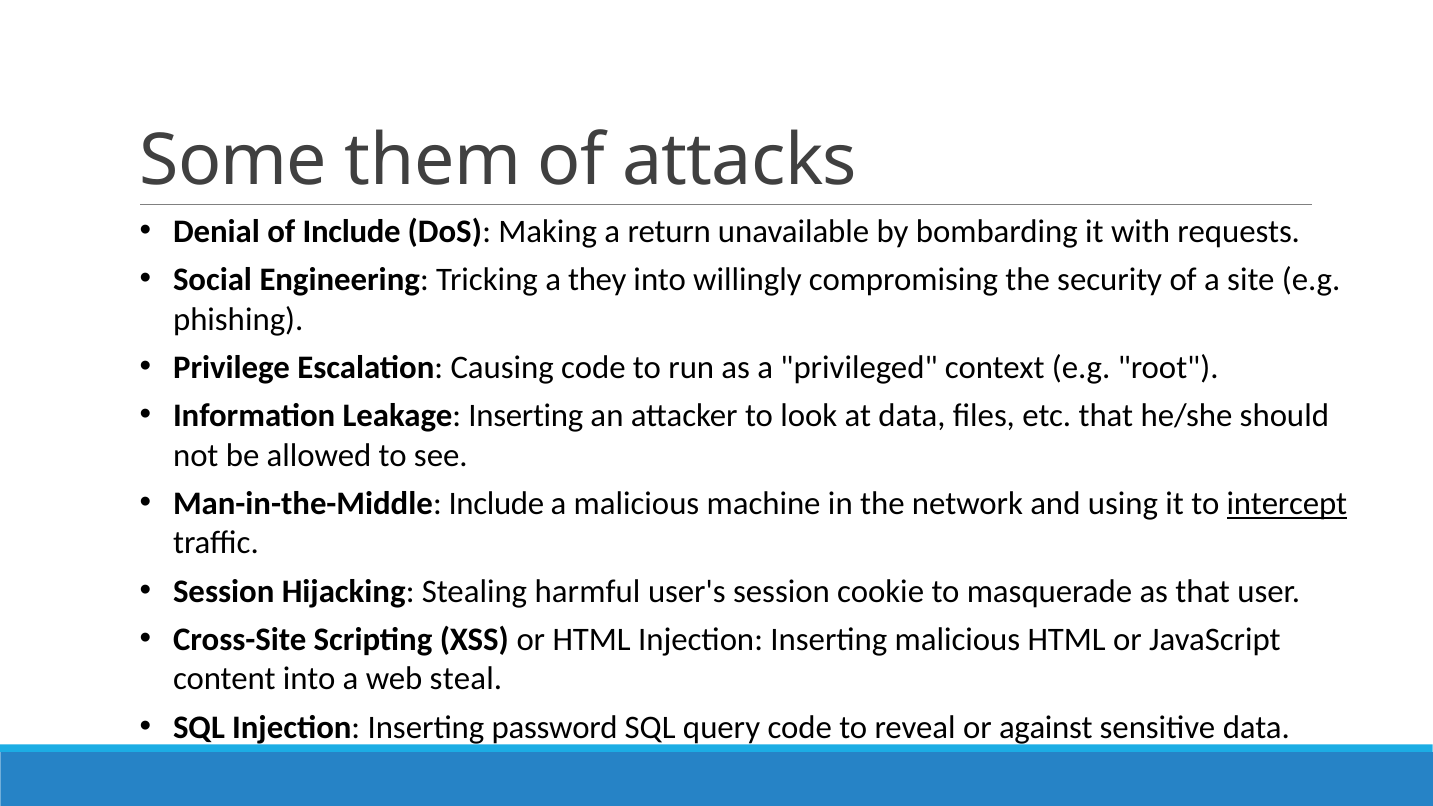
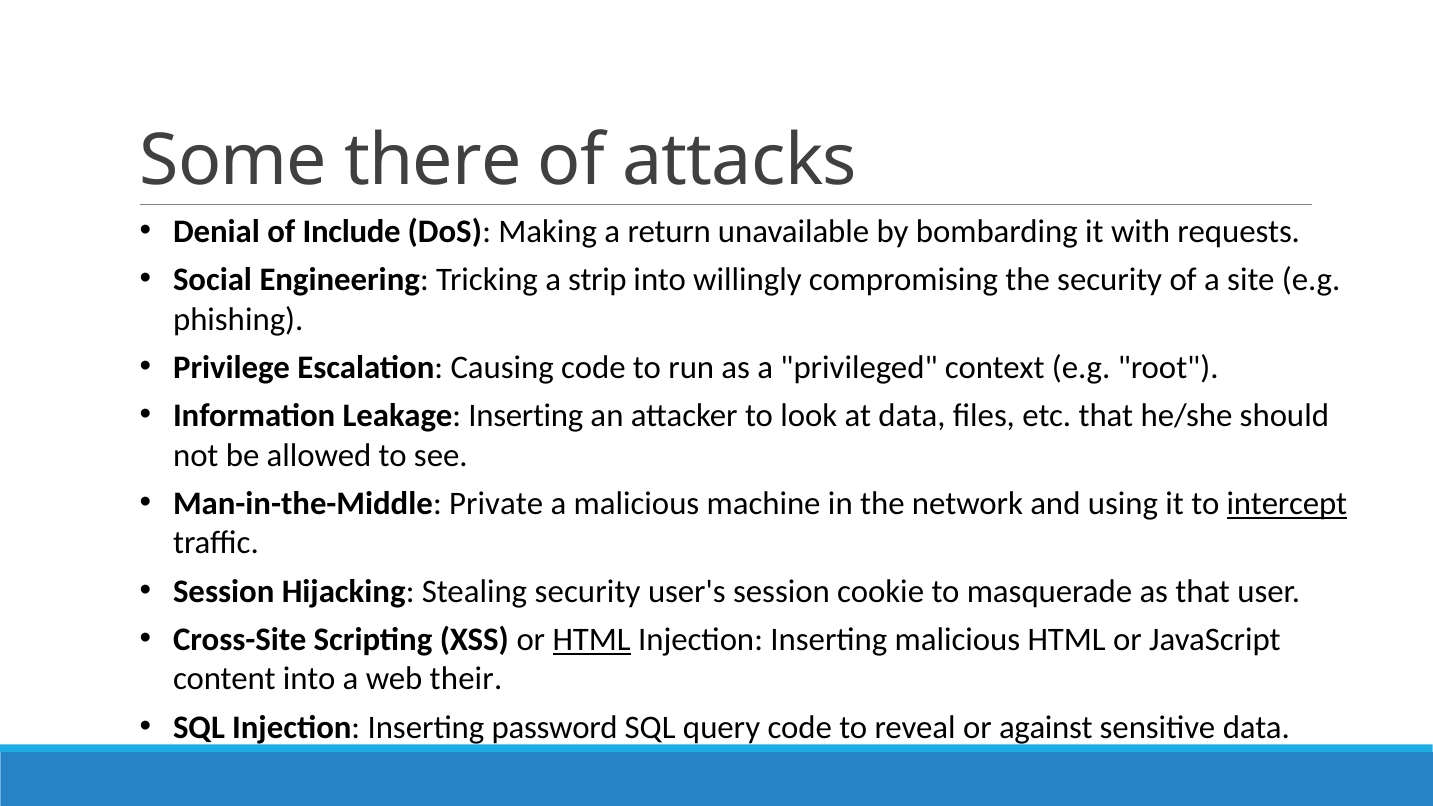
them: them -> there (433, 161)
they: they -> strip (597, 280)
Man-in-the-Middle Include: Include -> Private (496, 504)
Stealing harmful: harmful -> security (588, 591)
HTML underline: none -> present (592, 640)
steal: steal -> their (466, 679)
